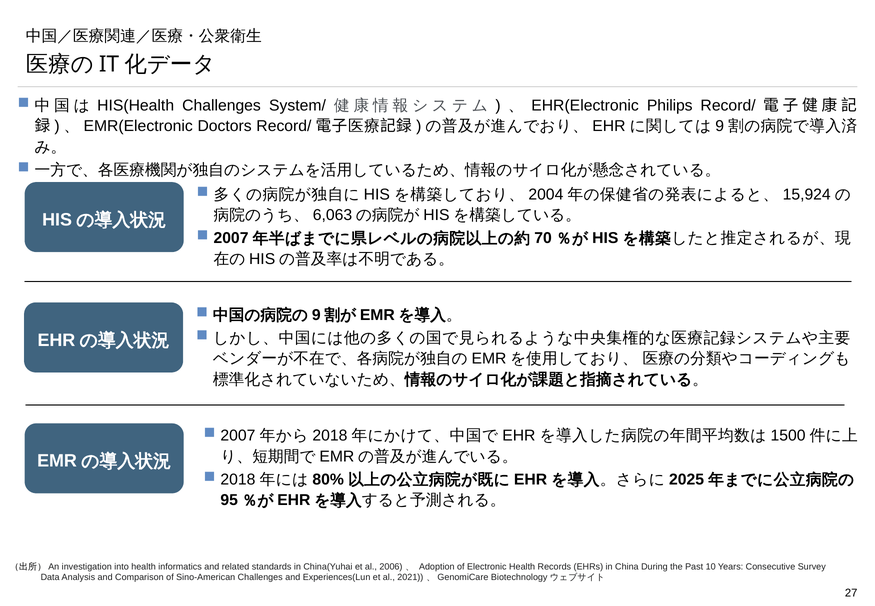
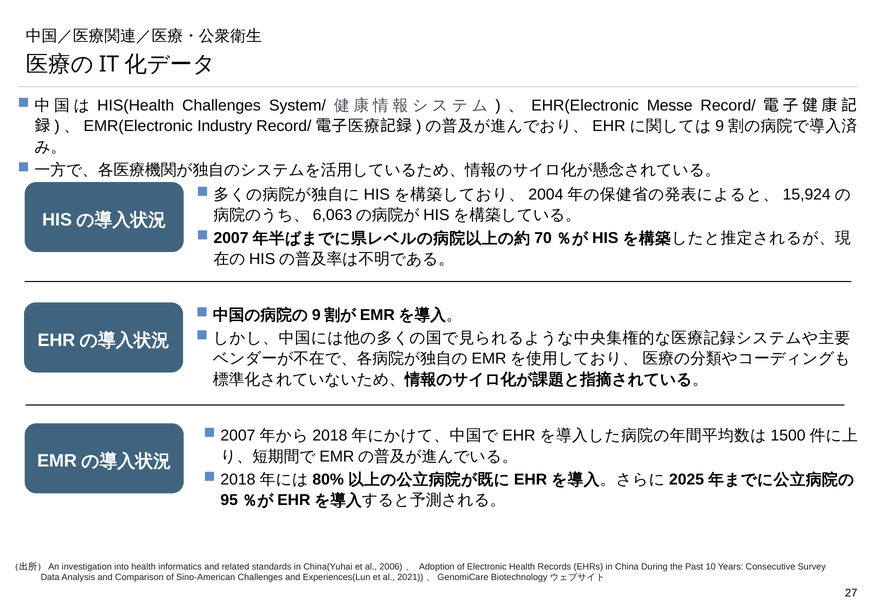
Philips: Philips -> Messe (670, 105)
Doctors: Doctors -> Industry (225, 126)
